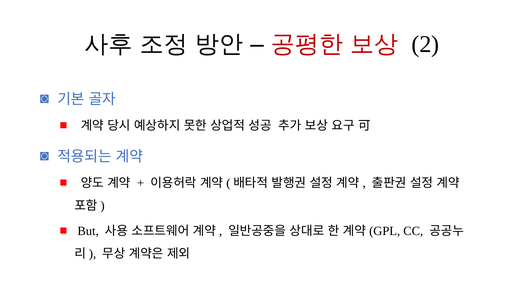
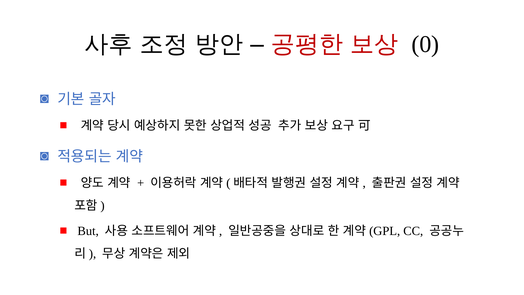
2: 2 -> 0 (425, 44)
